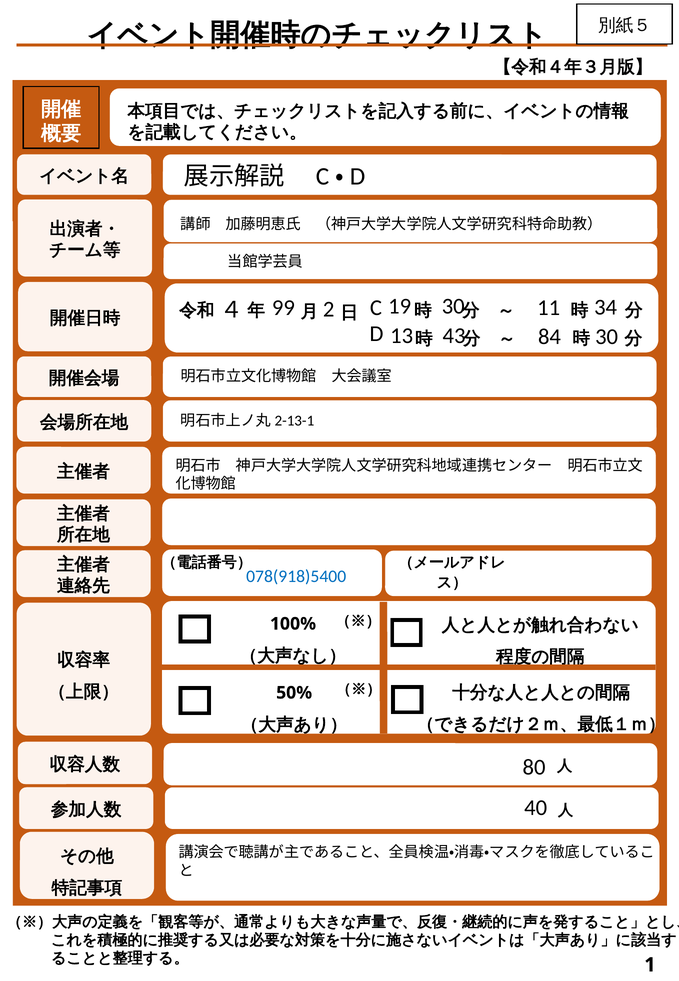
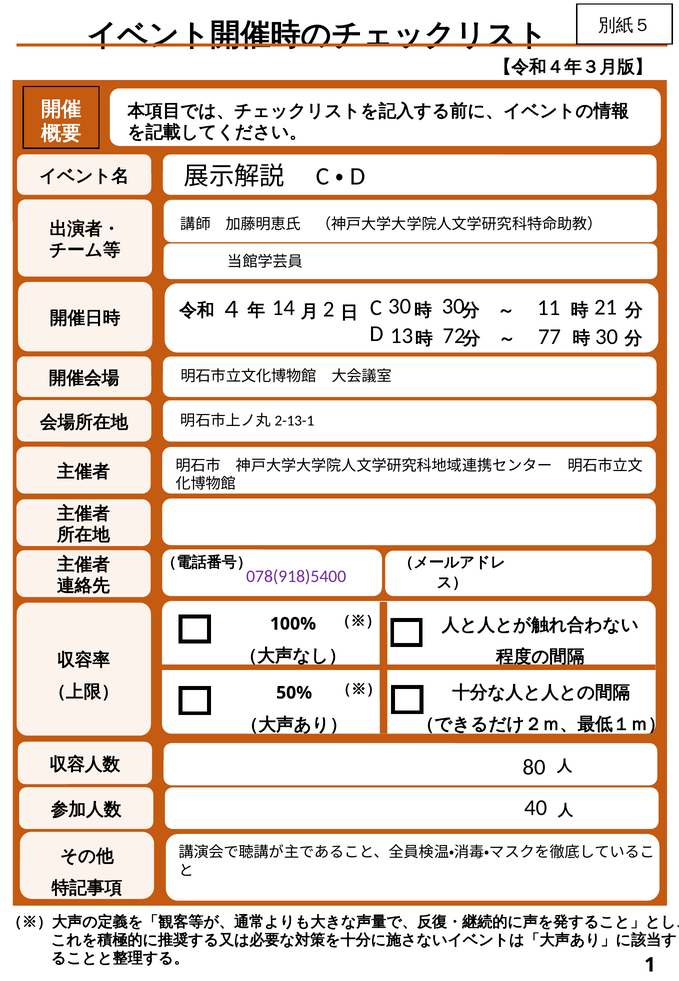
99: 99 -> 14 (283, 308)
2 19: 19 -> 30 (400, 306)
34: 34 -> 21 (606, 307)
43: 43 -> 72 (454, 336)
84: 84 -> 77 (549, 337)
078(918)5400 colour: blue -> purple (296, 576)
